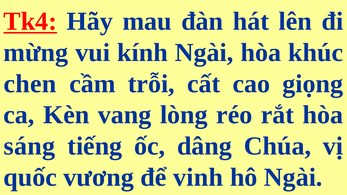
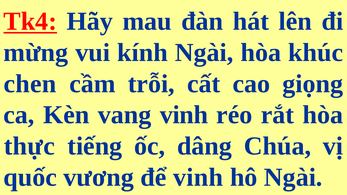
vang lòng: lòng -> vinh (184, 115)
sáng: sáng -> thực (29, 146)
